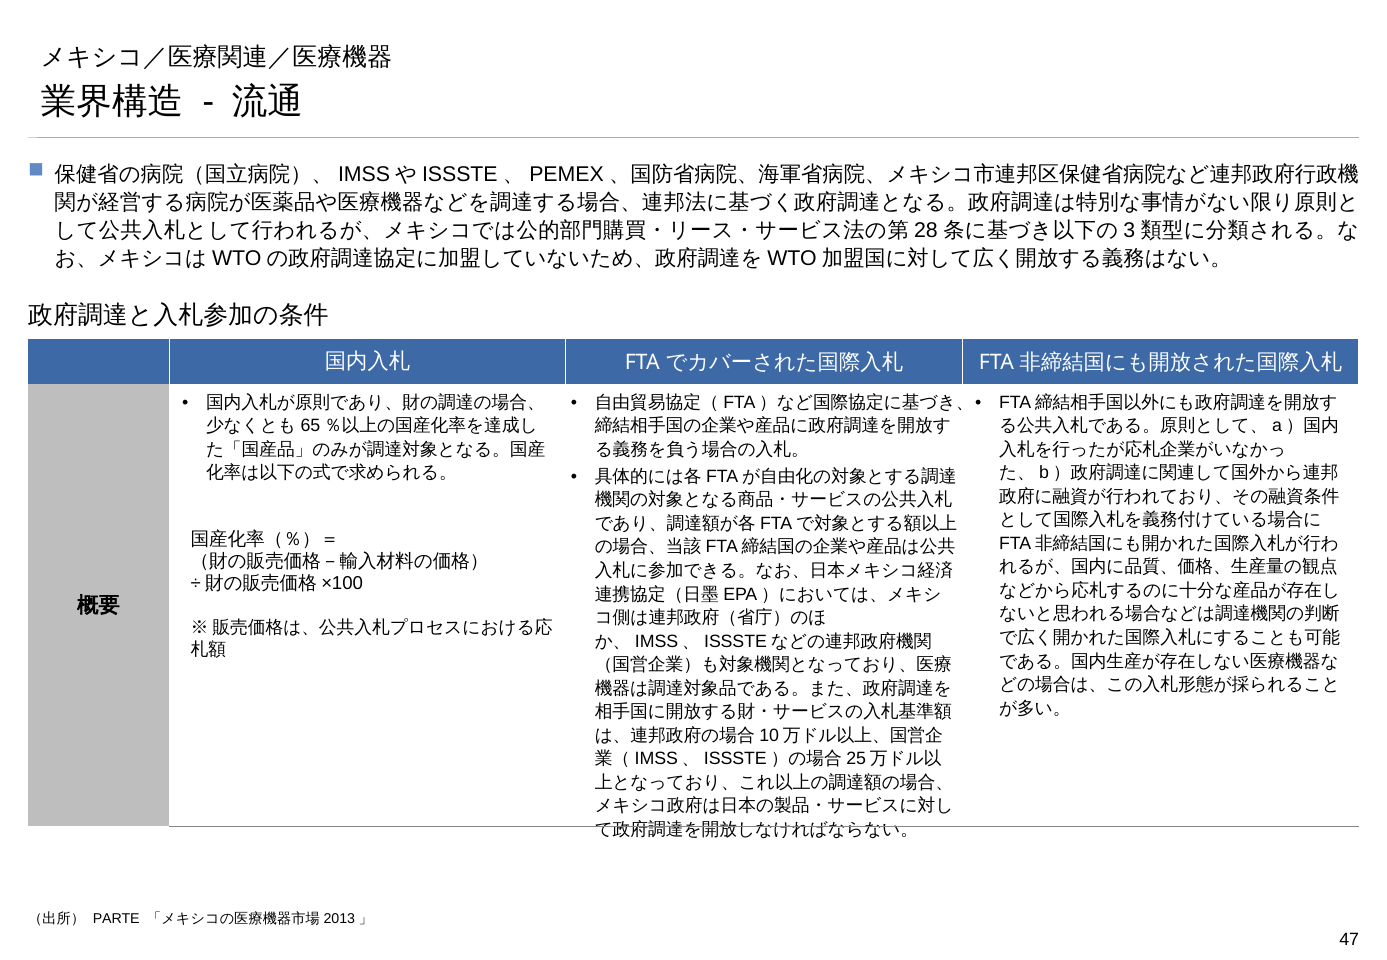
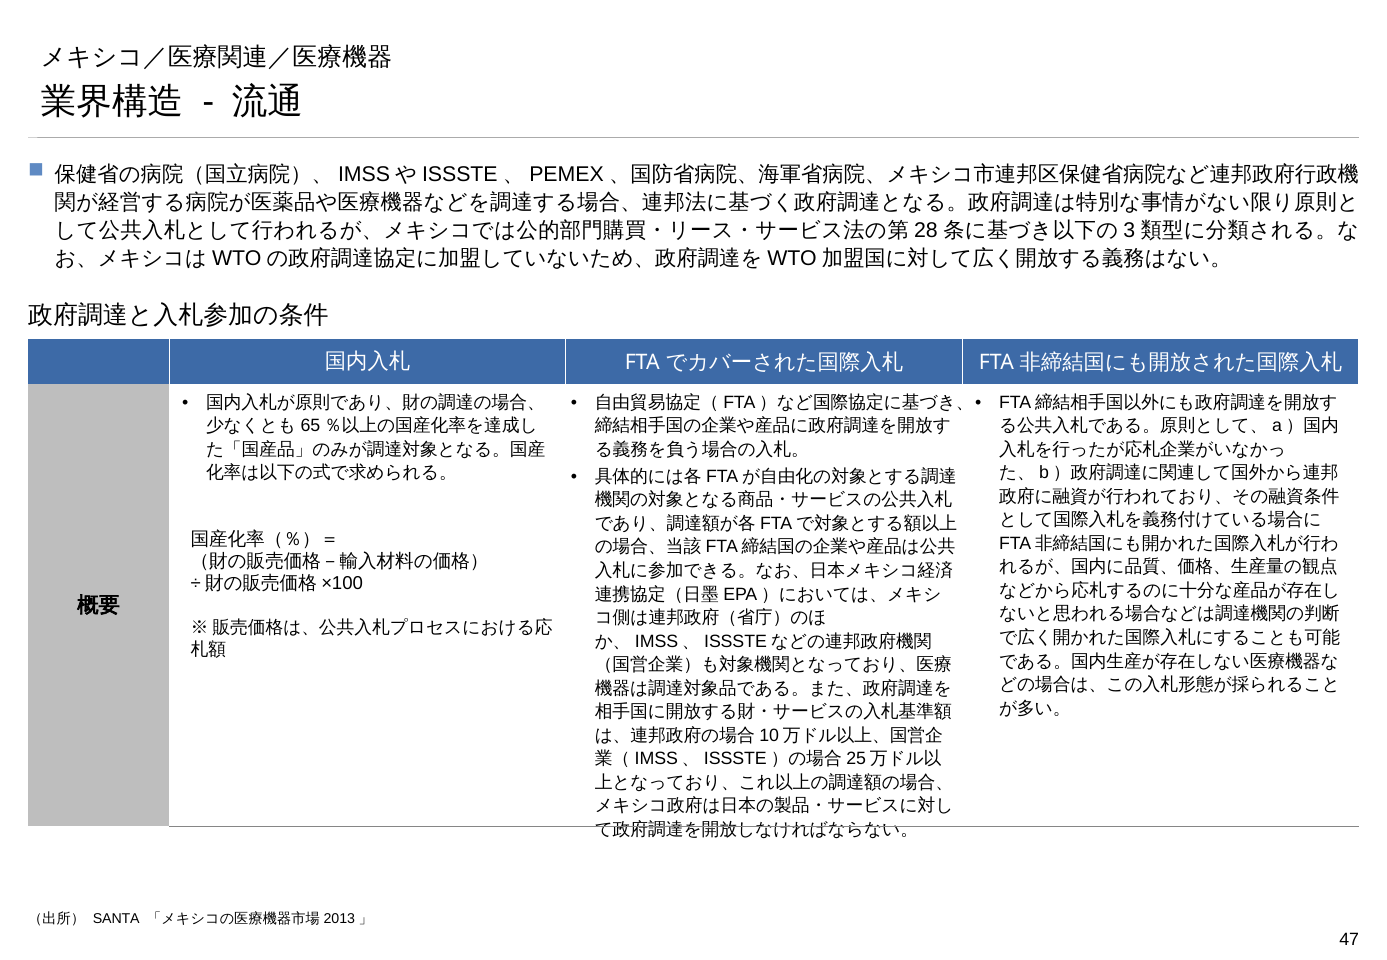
PARTE: PARTE -> SANTA (116, 919)
